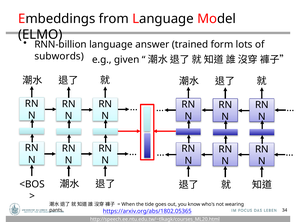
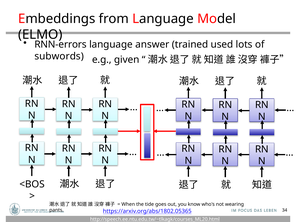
RNN-billion: RNN-billion -> RNN-errors (61, 44)
form: form -> used (222, 44)
